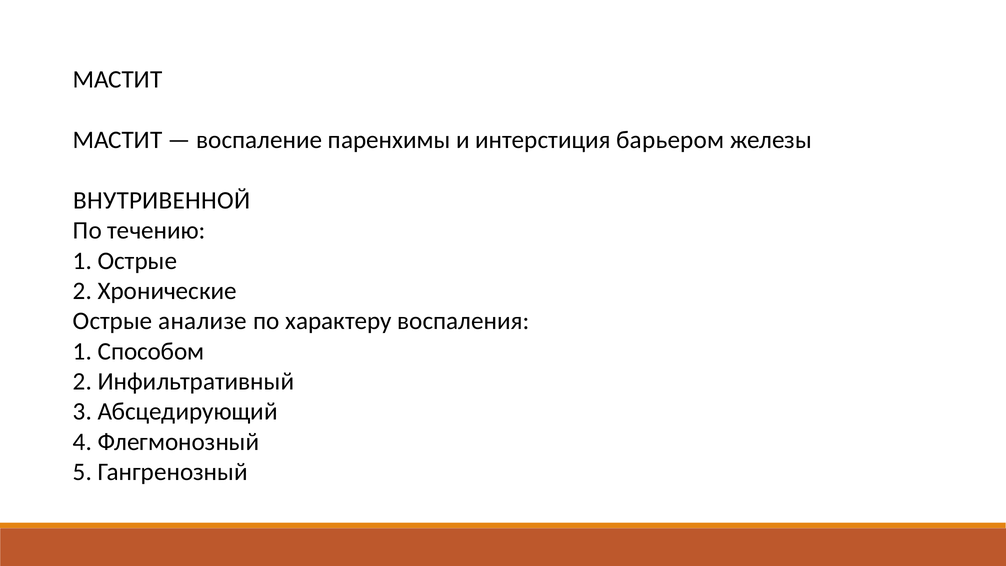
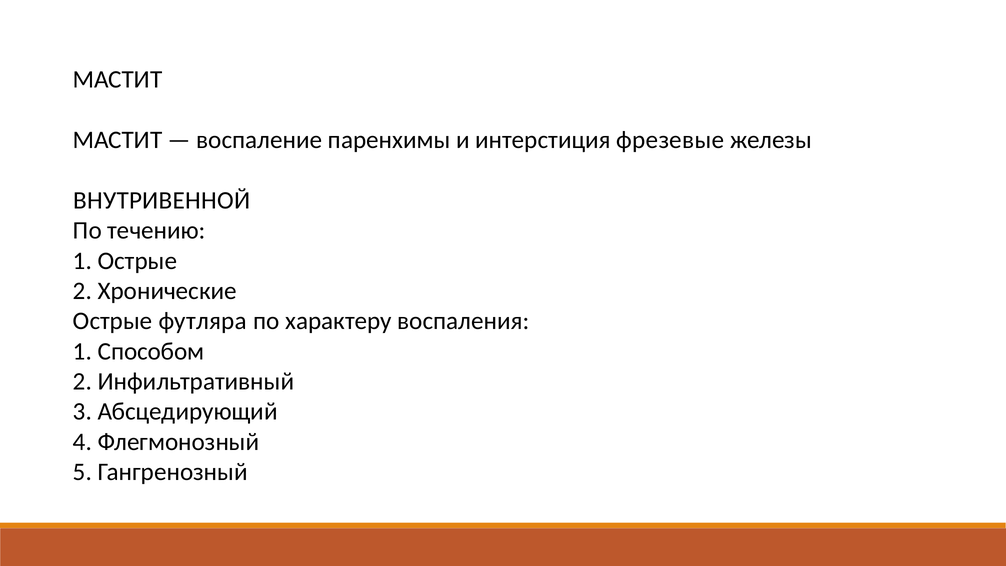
барьером: барьером -> фрезевые (670, 140)
анализе: анализе -> футляра (203, 321)
